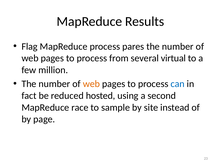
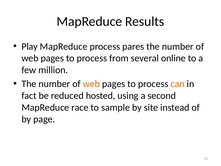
Flag: Flag -> Play (30, 46)
virtual: virtual -> online (173, 58)
can colour: blue -> orange (178, 84)
